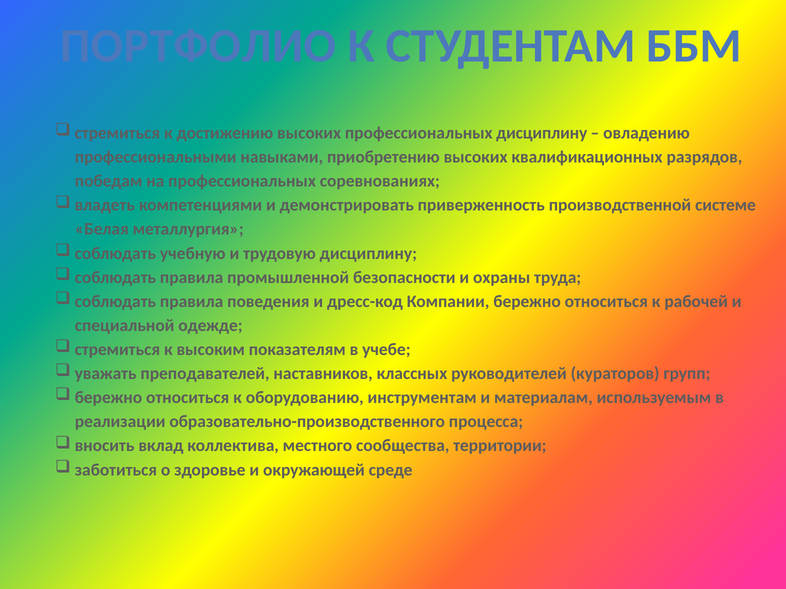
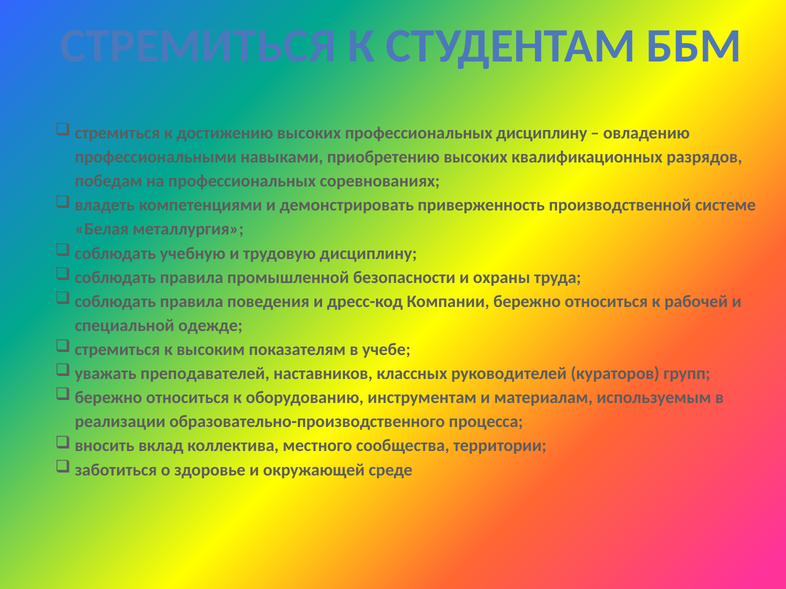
ПОРТФОЛИО: ПОРТФОЛИО -> СТРЕМИТЬСЯ (198, 46)
